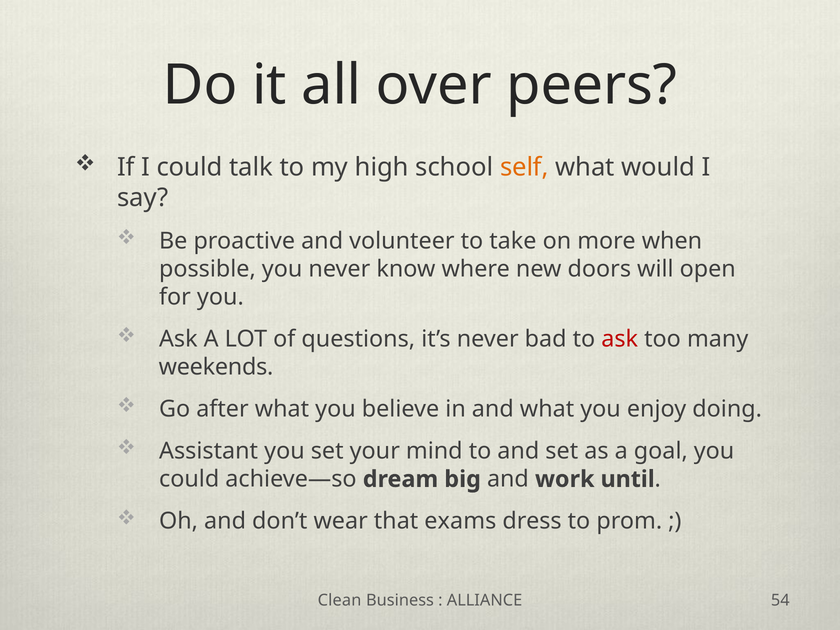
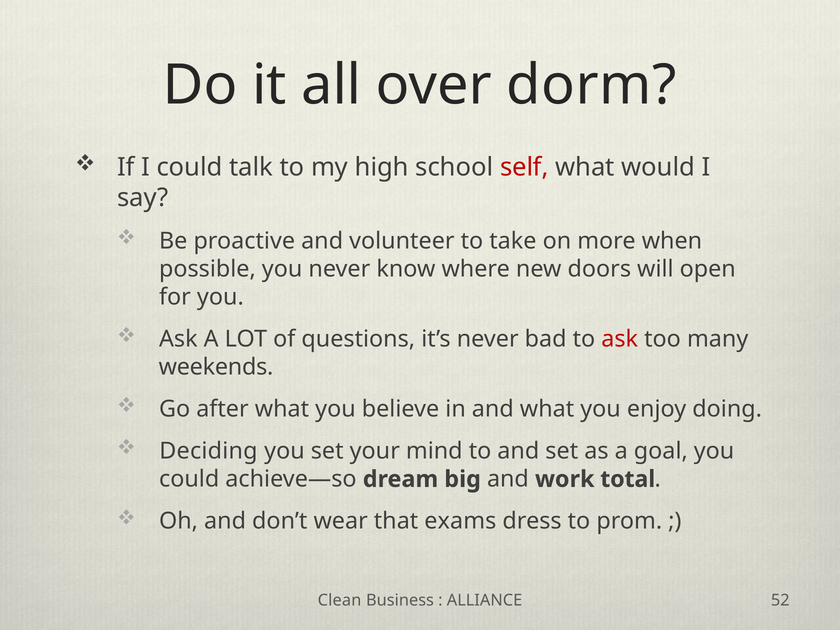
peers: peers -> dorm (591, 85)
self colour: orange -> red (524, 167)
Assistant: Assistant -> Deciding (208, 451)
until: until -> total (628, 479)
54: 54 -> 52 (780, 600)
